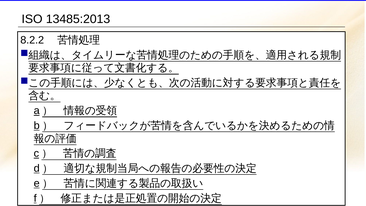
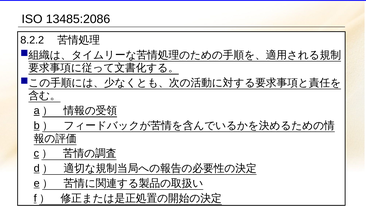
13485:2013: 13485:2013 -> 13485:2086 (78, 19)
